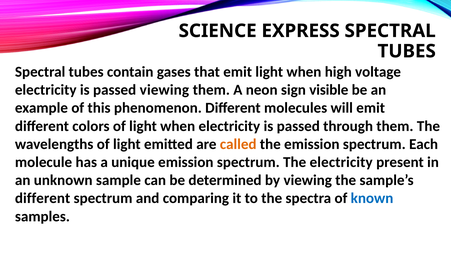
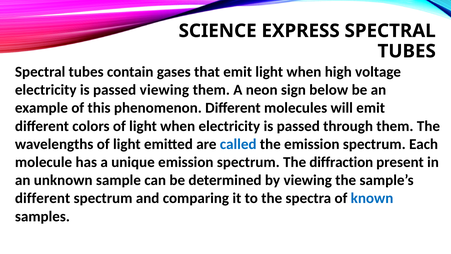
visible: visible -> below (329, 90)
called colour: orange -> blue (238, 144)
The electricity: electricity -> diffraction (341, 162)
